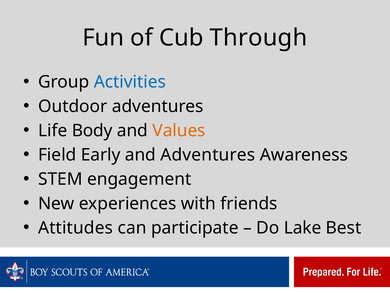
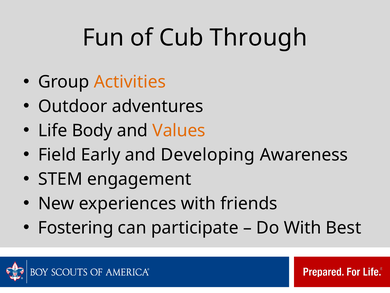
Activities colour: blue -> orange (130, 82)
and Adventures: Adventures -> Developing (208, 155)
Attitudes: Attitudes -> Fostering (76, 227)
Do Lake: Lake -> With (303, 227)
